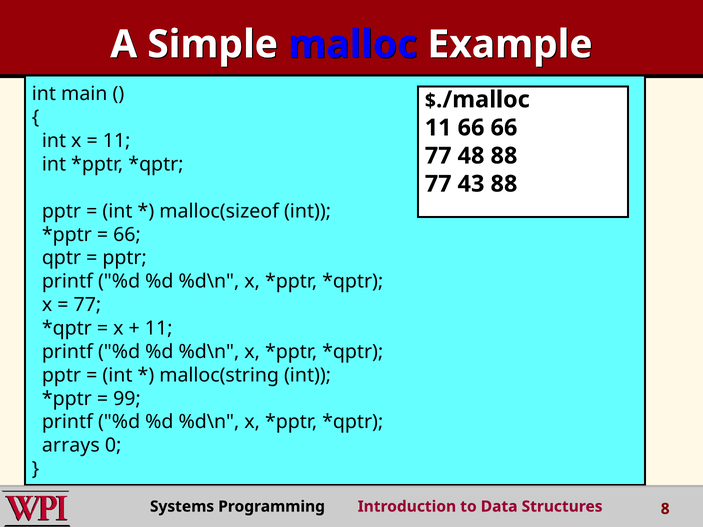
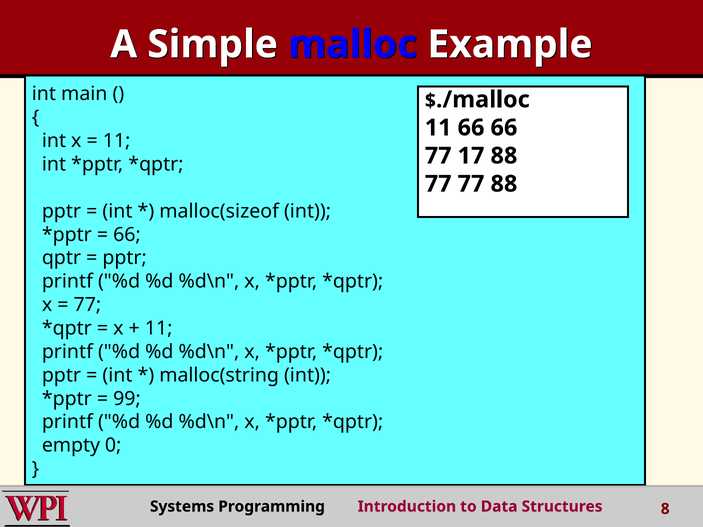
48: 48 -> 17 (471, 156)
77 43: 43 -> 77 (471, 184)
arrays: arrays -> empty (71, 446)
